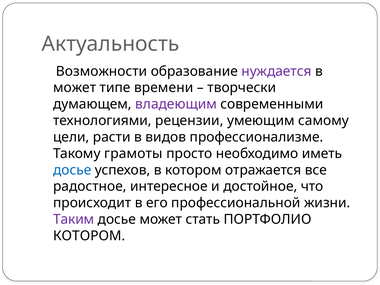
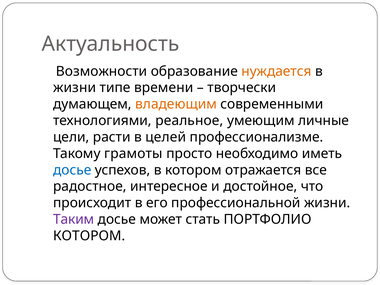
нуждается colour: purple -> orange (276, 71)
может: может -> жизни (75, 88)
владеющим colour: purple -> orange (176, 104)
рецензии: рецензии -> реальное (189, 121)
самому: самому -> личные (324, 121)
видов: видов -> целей (166, 137)
